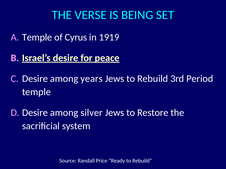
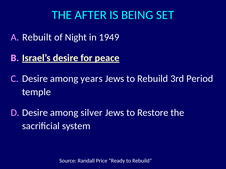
VERSE: VERSE -> AFTER (91, 15)
Temple: Temple -> Rebuilt (37, 37)
Cyrus: Cyrus -> Night (76, 37)
1919: 1919 -> 1949 (109, 37)
